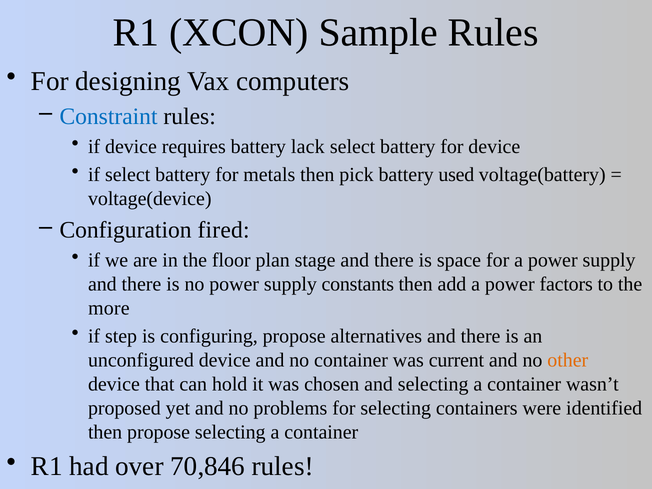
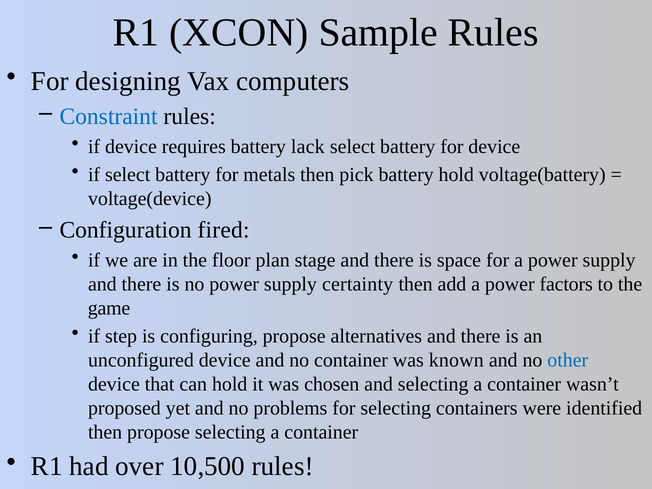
battery used: used -> hold (456, 175)
constants: constants -> certainty (358, 284)
more: more -> game (109, 308)
current: current -> known (456, 360)
other colour: orange -> blue (568, 360)
70,846: 70,846 -> 10,500 (208, 466)
